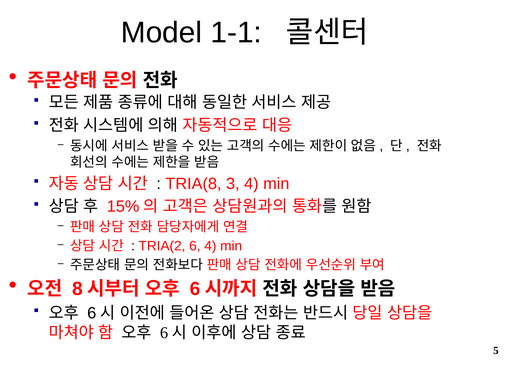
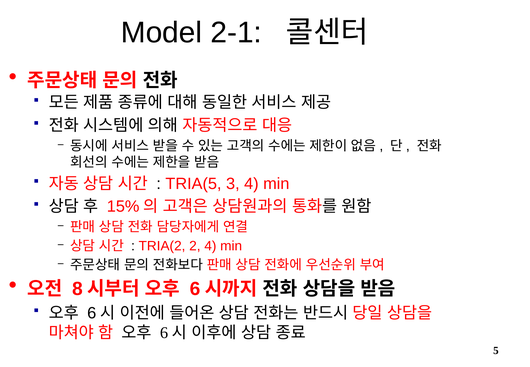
1-1: 1-1 -> 2-1 (236, 33)
TRIA(8: TRIA(8 -> TRIA(5 (193, 184)
TRIA(2 6: 6 -> 2 (195, 246)
